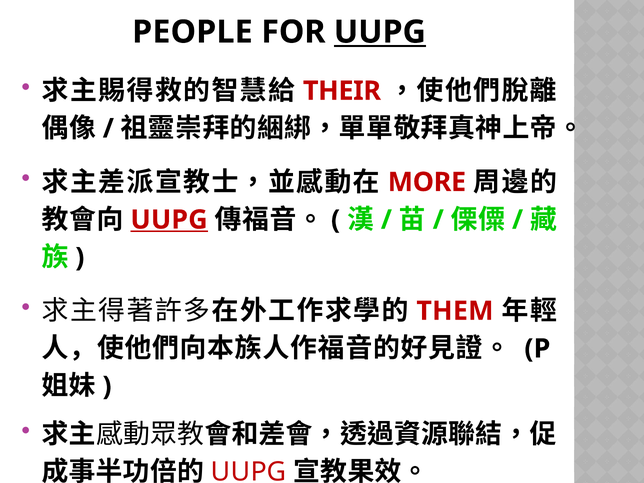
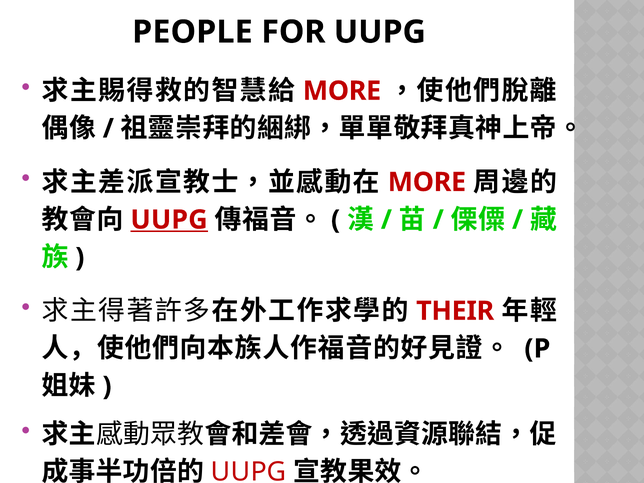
UUPG underline: present -> none (380, 32)
THEIR: THEIR -> MORE (342, 91)
THEM: THEM -> THEIR (455, 311)
